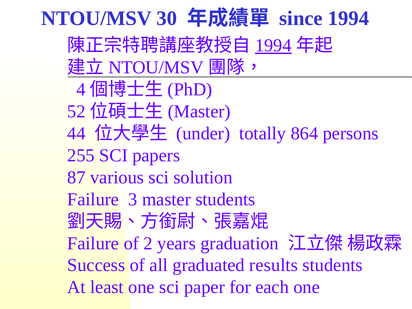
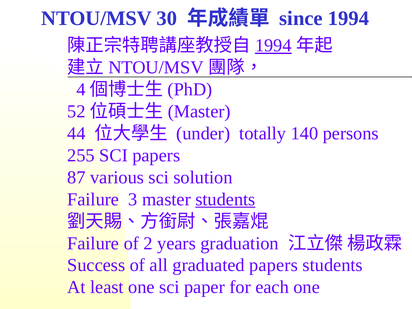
864: 864 -> 140 (304, 133)
students underline: none -> present (225, 199)
graduated results: results -> papers (274, 265)
